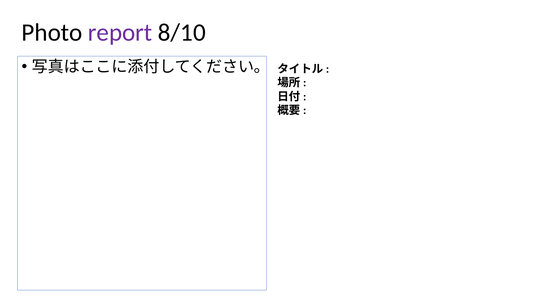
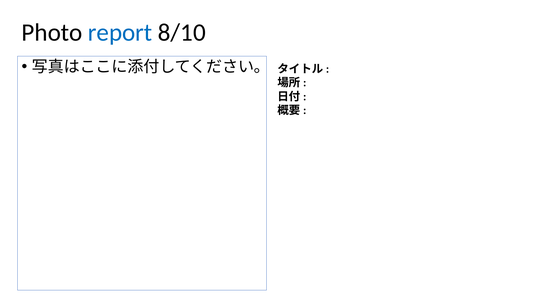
report colour: purple -> blue (120, 32)
